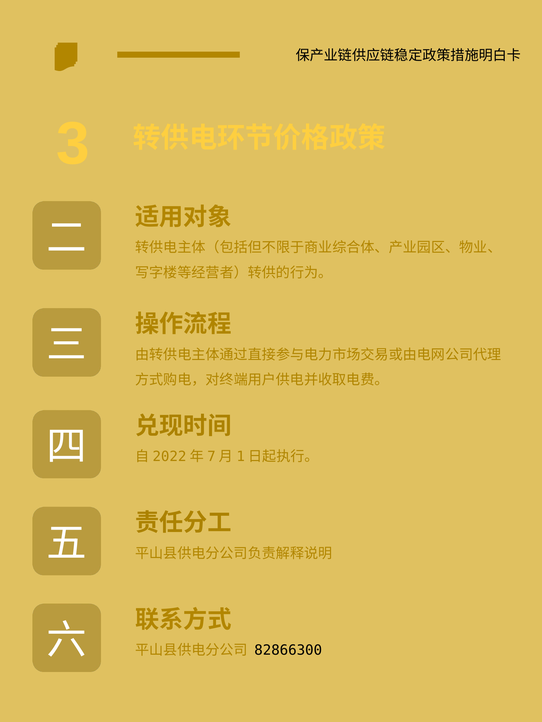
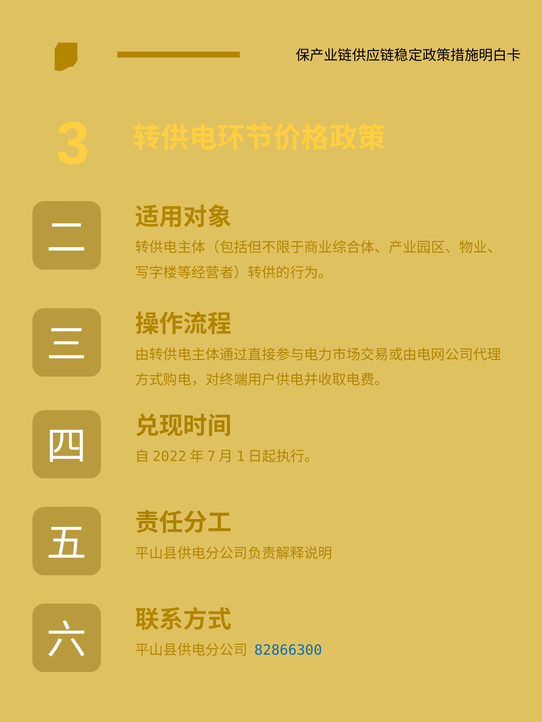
82866300 colour: black -> blue (288, 651)
